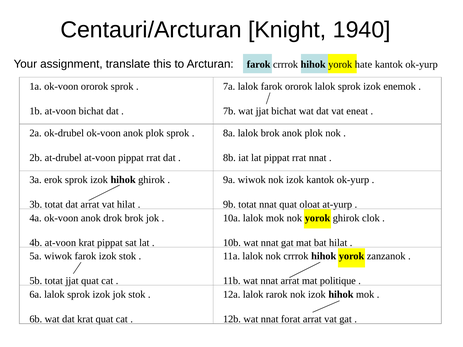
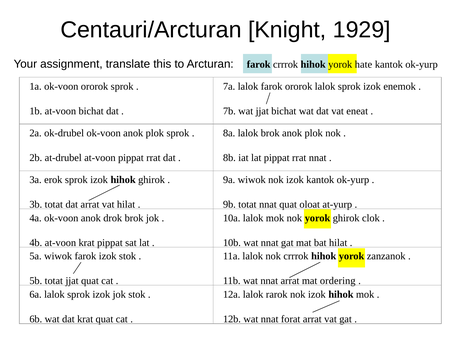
1940: 1940 -> 1929 (362, 30)
politique: politique -> ordering (338, 281)
